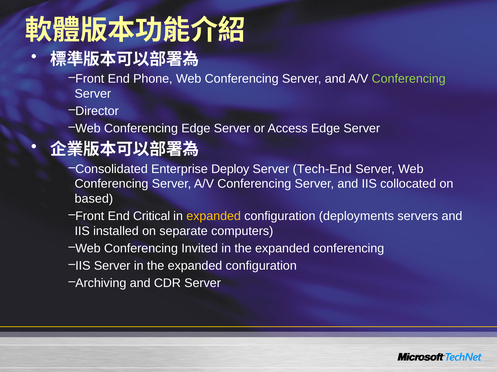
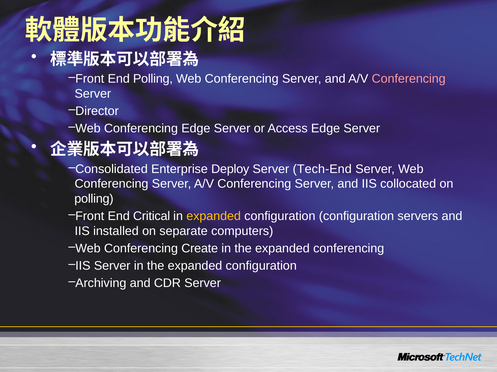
End Phone: Phone -> Polling (153, 79)
Conferencing colour: light green -> pink (409, 79)
based: based -> polling (94, 199)
configuration deployments: deployments -> configuration (356, 216)
Invited: Invited -> Create (200, 249)
